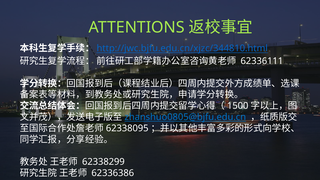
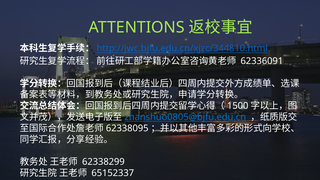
62336111: 62336111 -> 62336091 (262, 61)
62336386: 62336386 -> 65152337 (113, 173)
